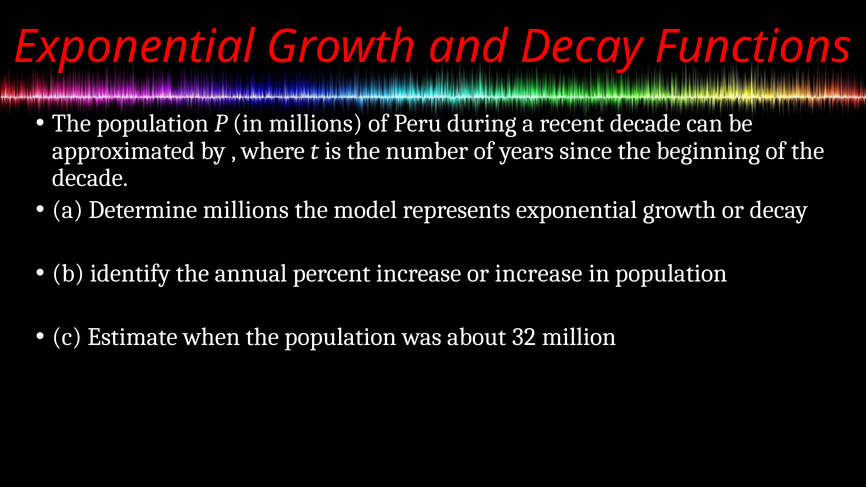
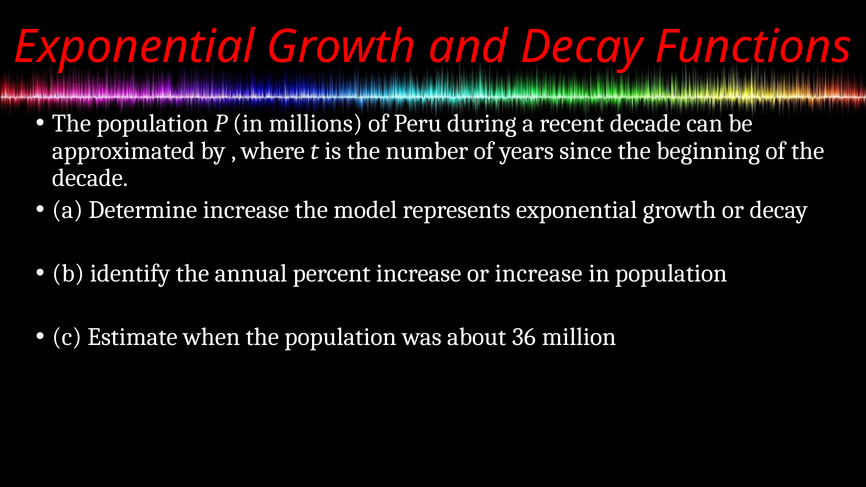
Determine millions: millions -> increase (246, 210)
32: 32 -> 36 (524, 337)
